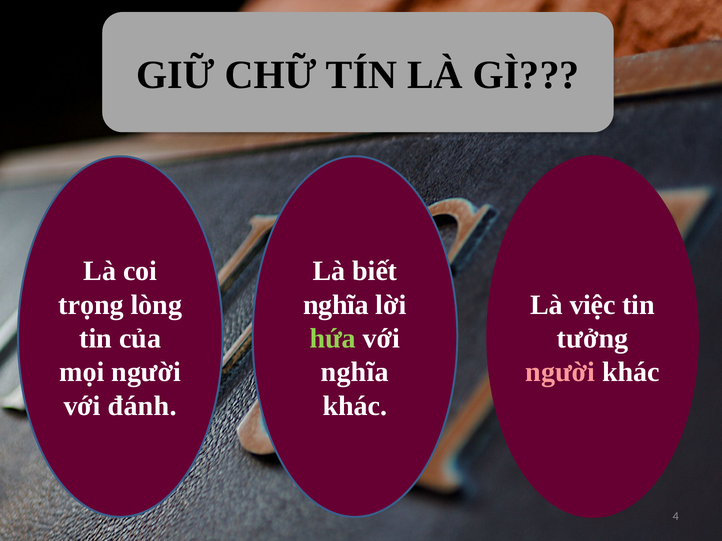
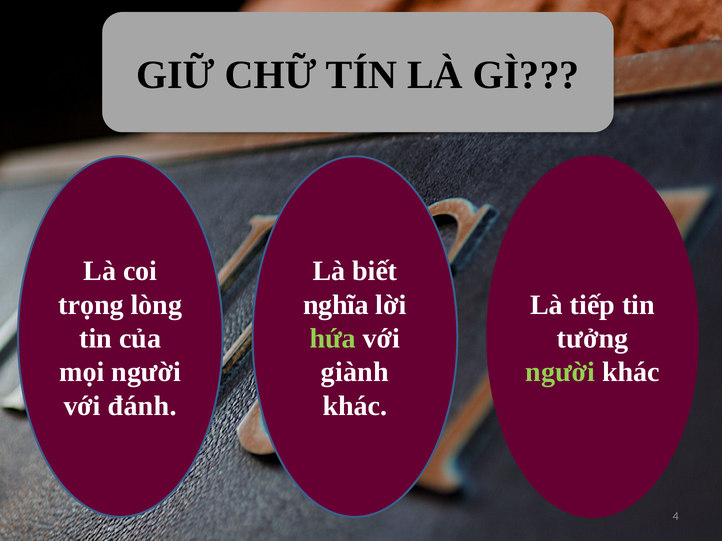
việc: việc -> tiếp (593, 305)
nghĩa: nghĩa -> giành (355, 373)
người colour: pink -> light green (560, 373)
